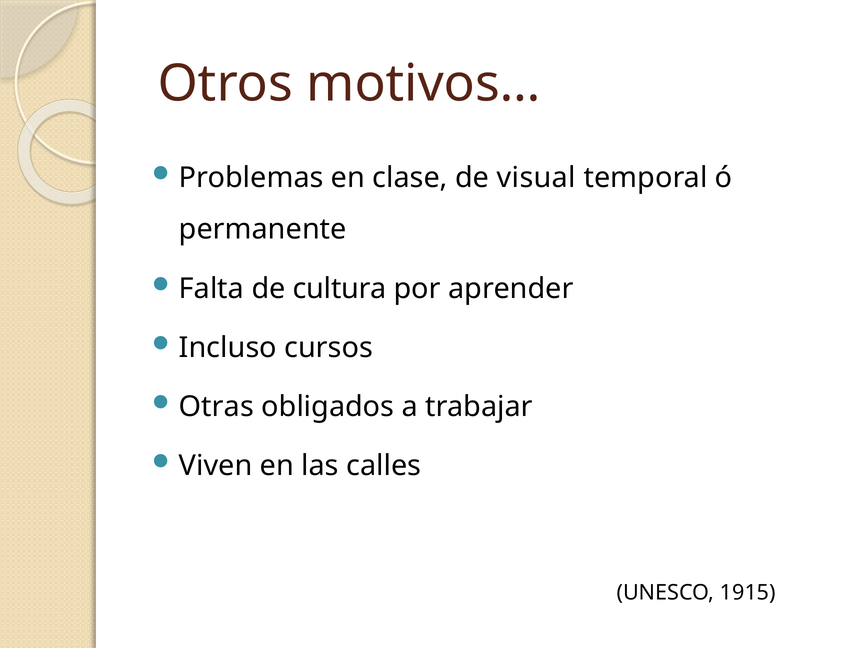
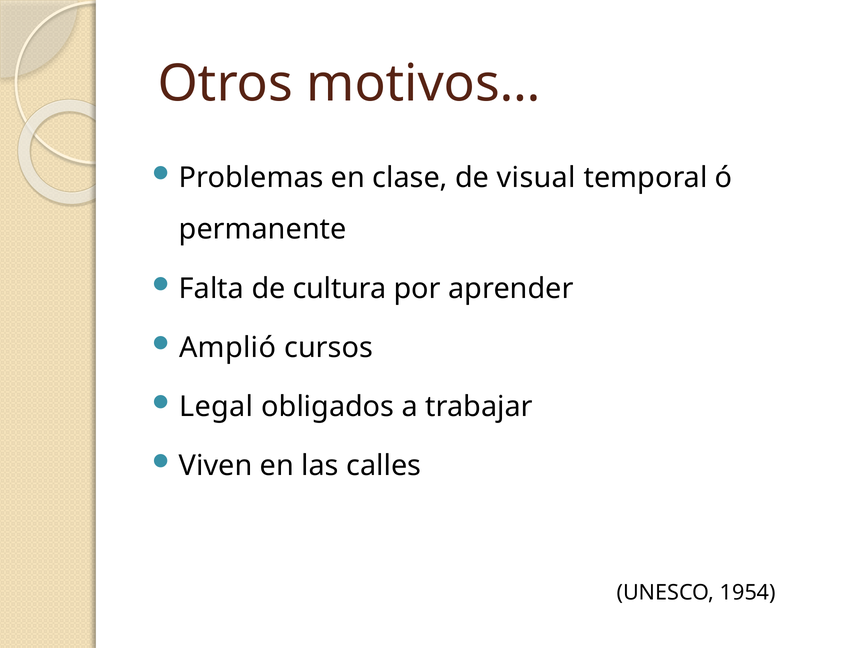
Incluso: Incluso -> Amplió (228, 348)
Otras: Otras -> Legal (216, 407)
1915: 1915 -> 1954 (748, 593)
